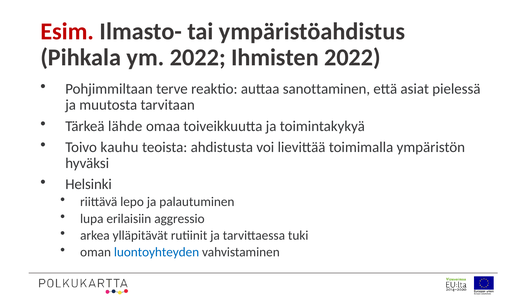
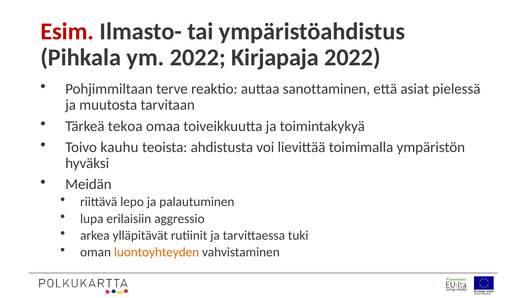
Ihmisten: Ihmisten -> Kirjapaja (275, 58)
lähde: lähde -> tekoa (125, 126)
Helsinki: Helsinki -> Meidän (88, 184)
luontoyhteyden colour: blue -> orange (157, 252)
